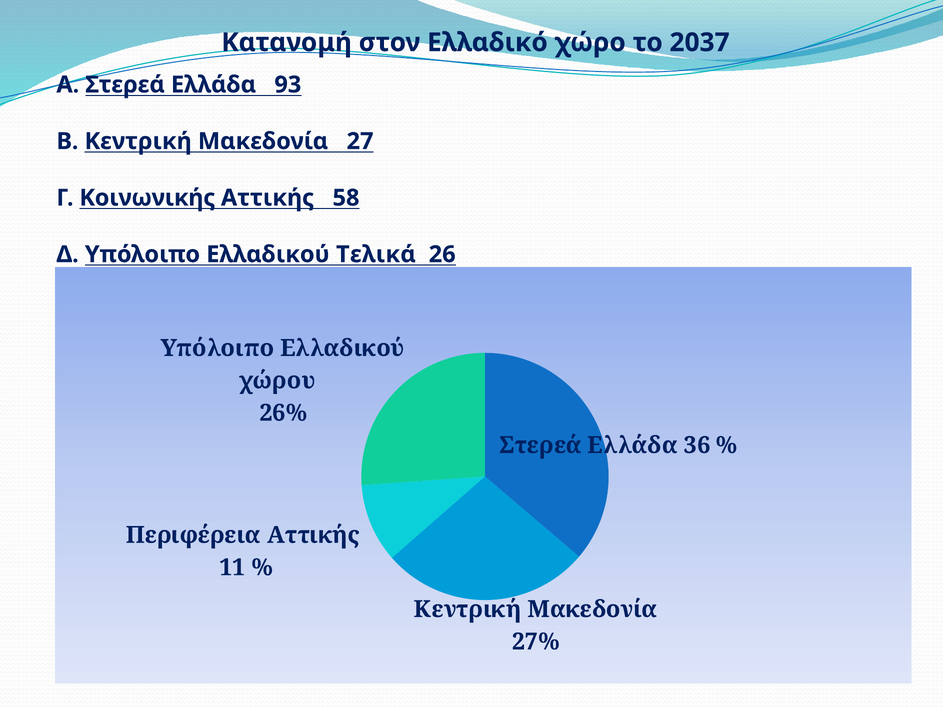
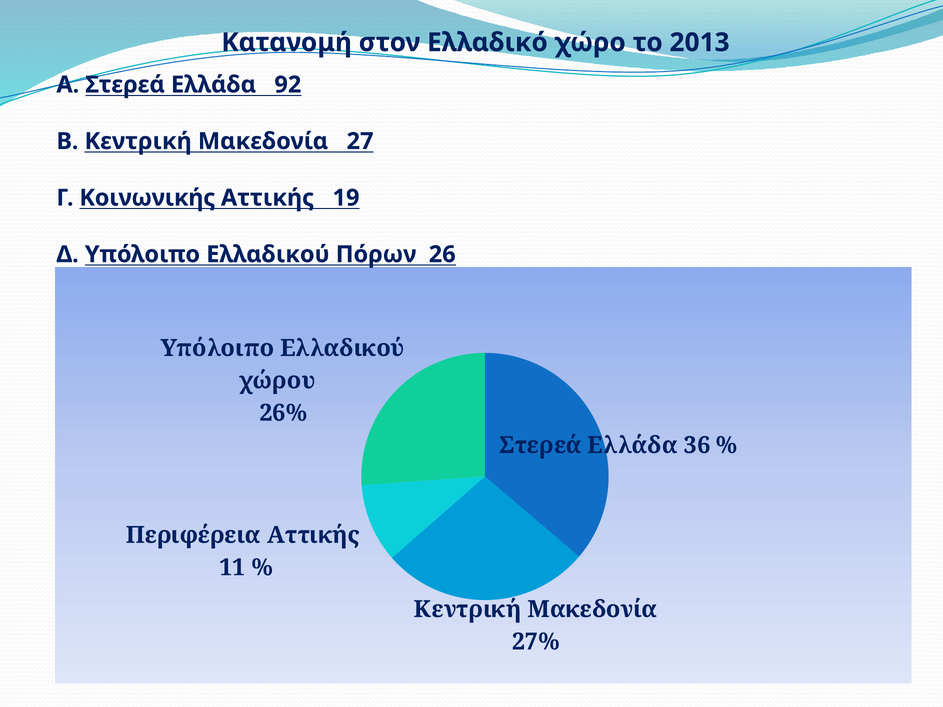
2037: 2037 -> 2013 (700, 43)
93: 93 -> 92 (288, 85)
58: 58 -> 19 (346, 198)
Τελικά: Τελικά -> Πόρων (376, 254)
